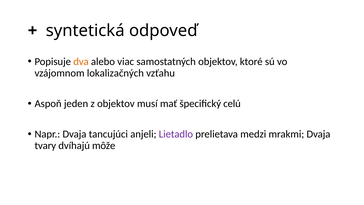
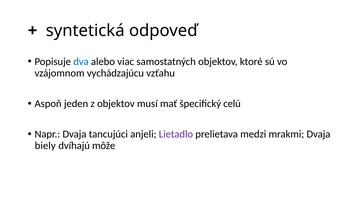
dva colour: orange -> blue (81, 62)
lokalizačných: lokalizačných -> vychádzajúcu (115, 73)
tvary: tvary -> biely (45, 146)
